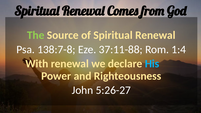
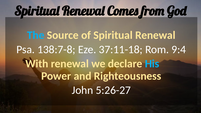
The colour: light green -> light blue (36, 35)
37:11-88: 37:11-88 -> 37:11-18 (121, 49)
1:4: 1:4 -> 9:4 (179, 49)
